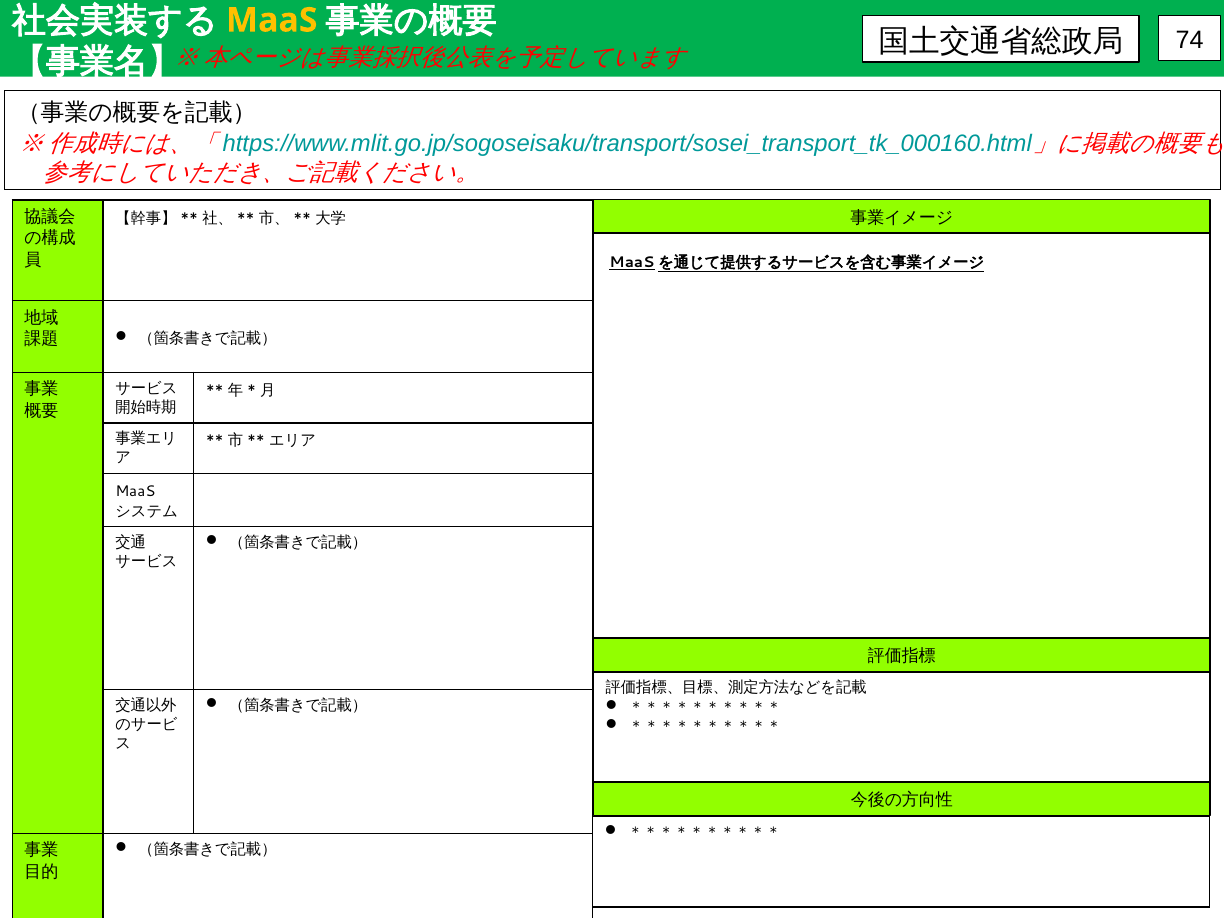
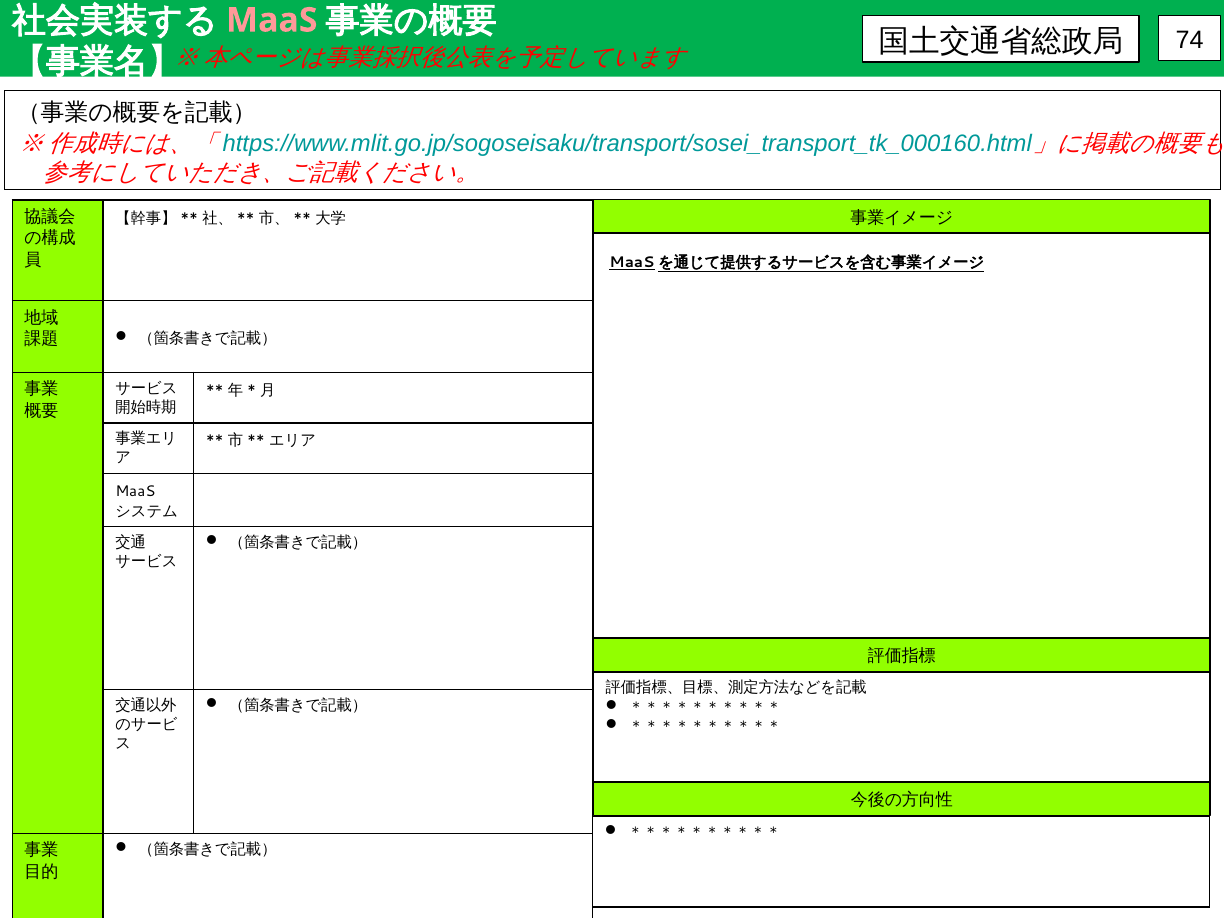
MaaS colour: yellow -> pink (272, 20)
